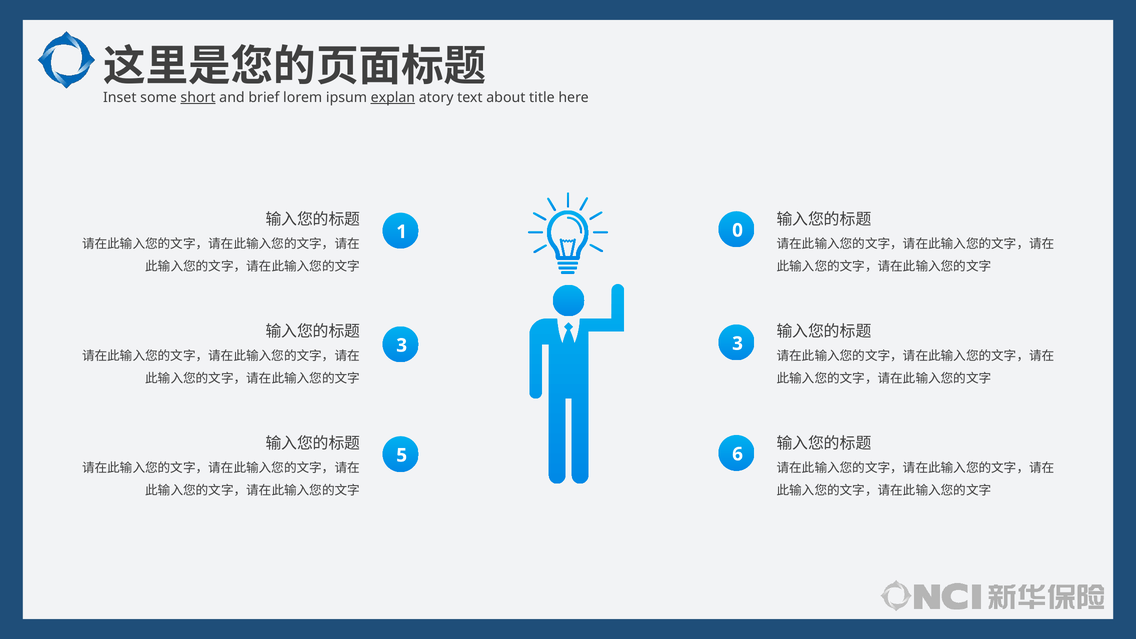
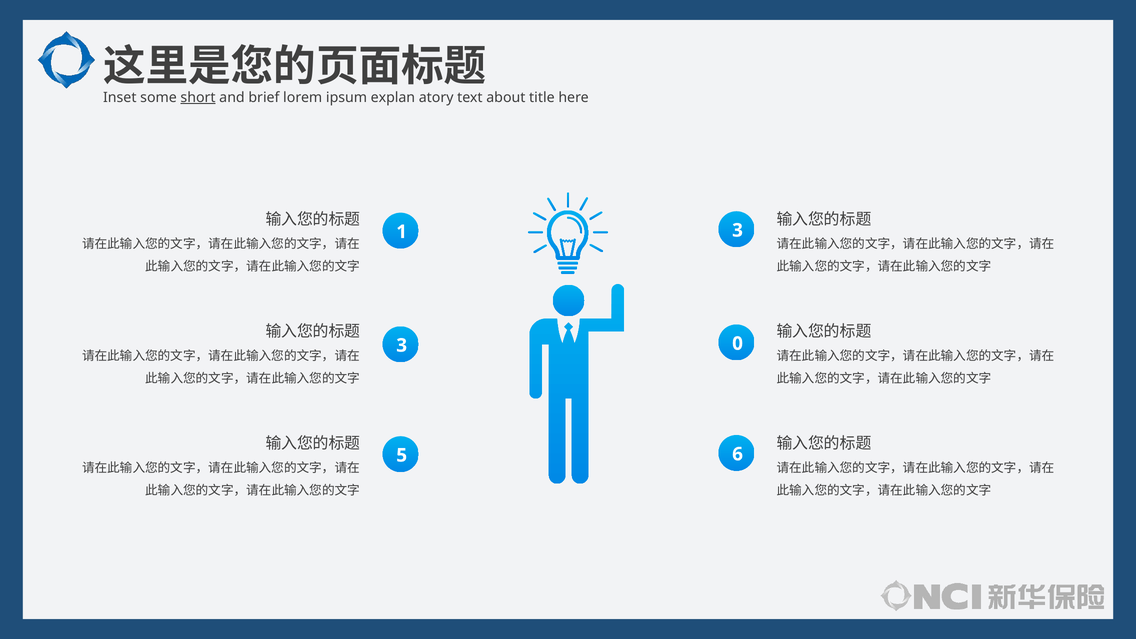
explan underline: present -> none (393, 97)
1 0: 0 -> 3 (738, 230)
3 3: 3 -> 0 (738, 344)
